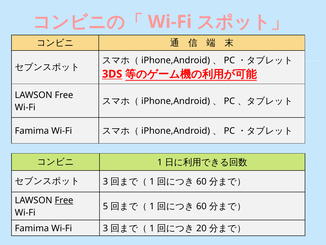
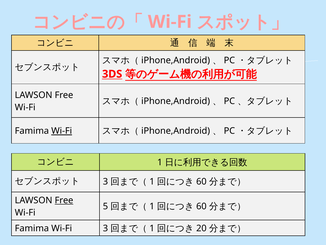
Wi-Fi underline: none -> present (62, 131)
